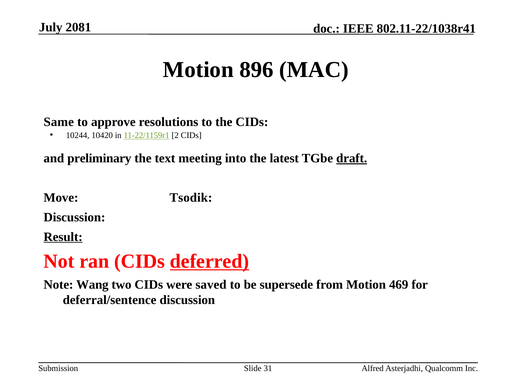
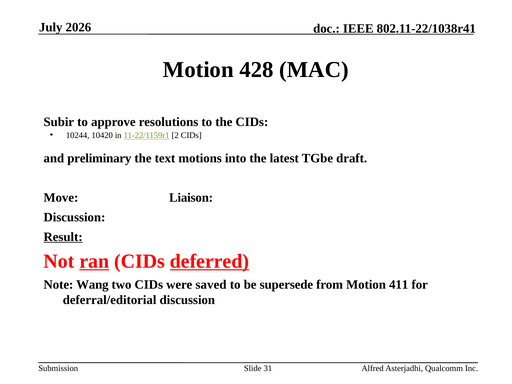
2081: 2081 -> 2026 (78, 27)
896: 896 -> 428 (256, 70)
Same: Same -> Subir (59, 122)
meeting: meeting -> motions (200, 158)
draft underline: present -> none (352, 158)
Tsodik: Tsodik -> Liaison (191, 198)
ran underline: none -> present (94, 261)
469: 469 -> 411 (399, 285)
deferral/sentence: deferral/sentence -> deferral/editorial (110, 300)
